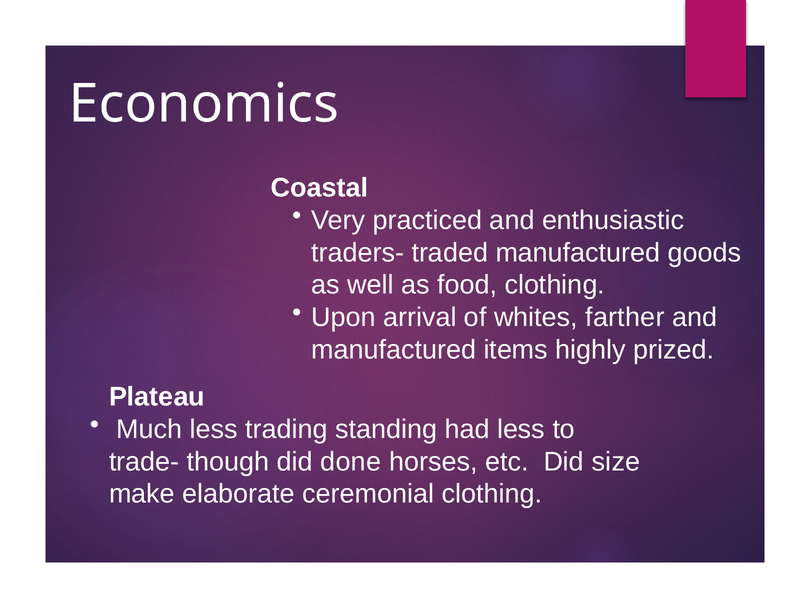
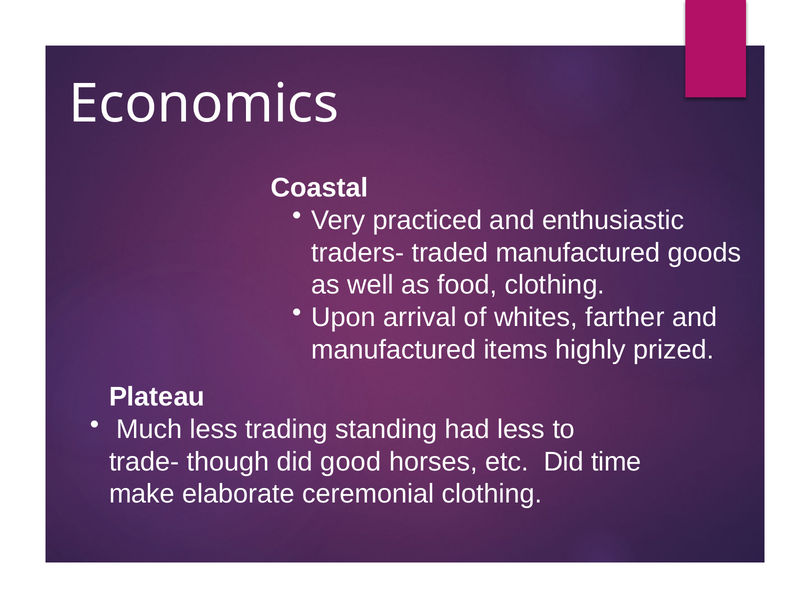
done: done -> good (351, 461)
size: size -> time (616, 461)
